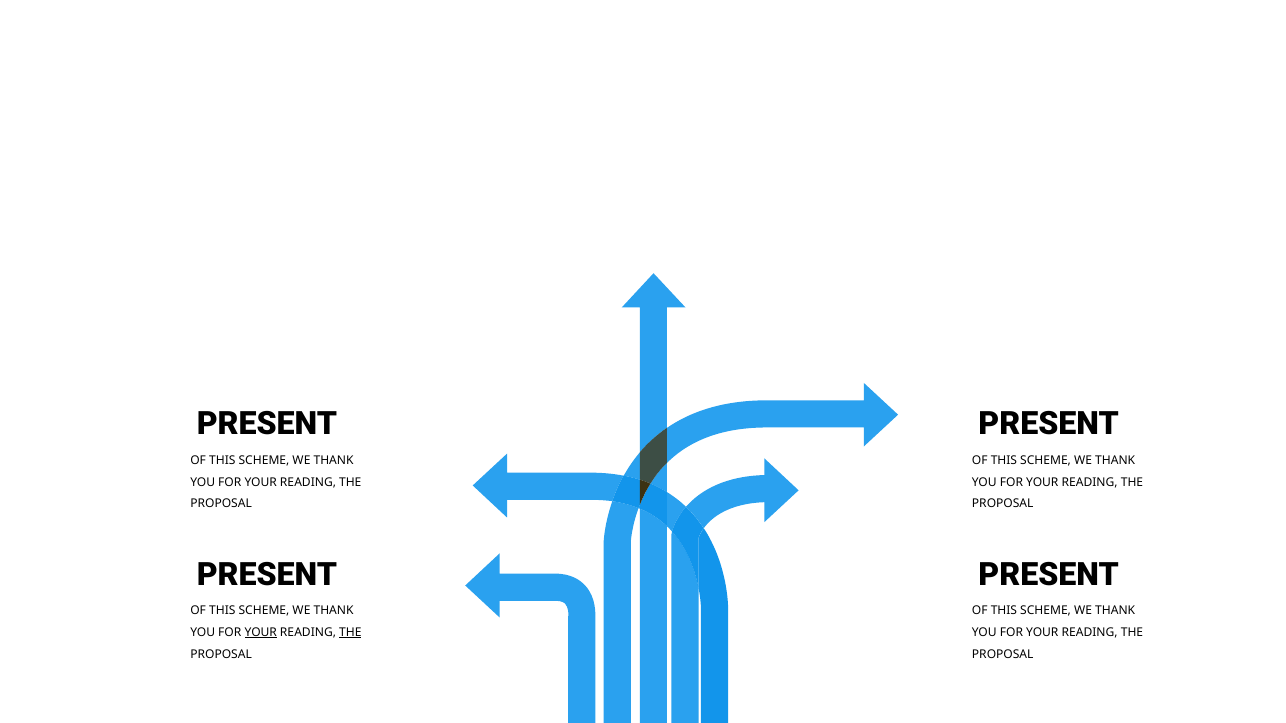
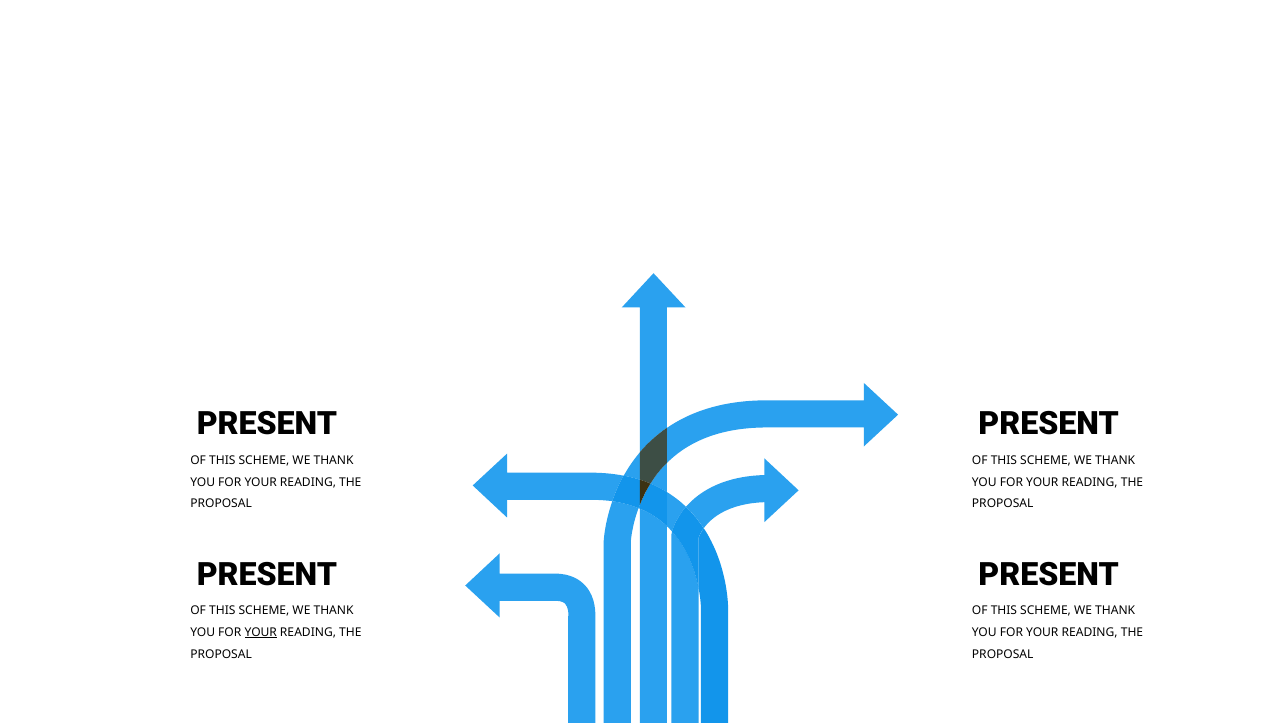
THE underline: present -> none (350, 633)
